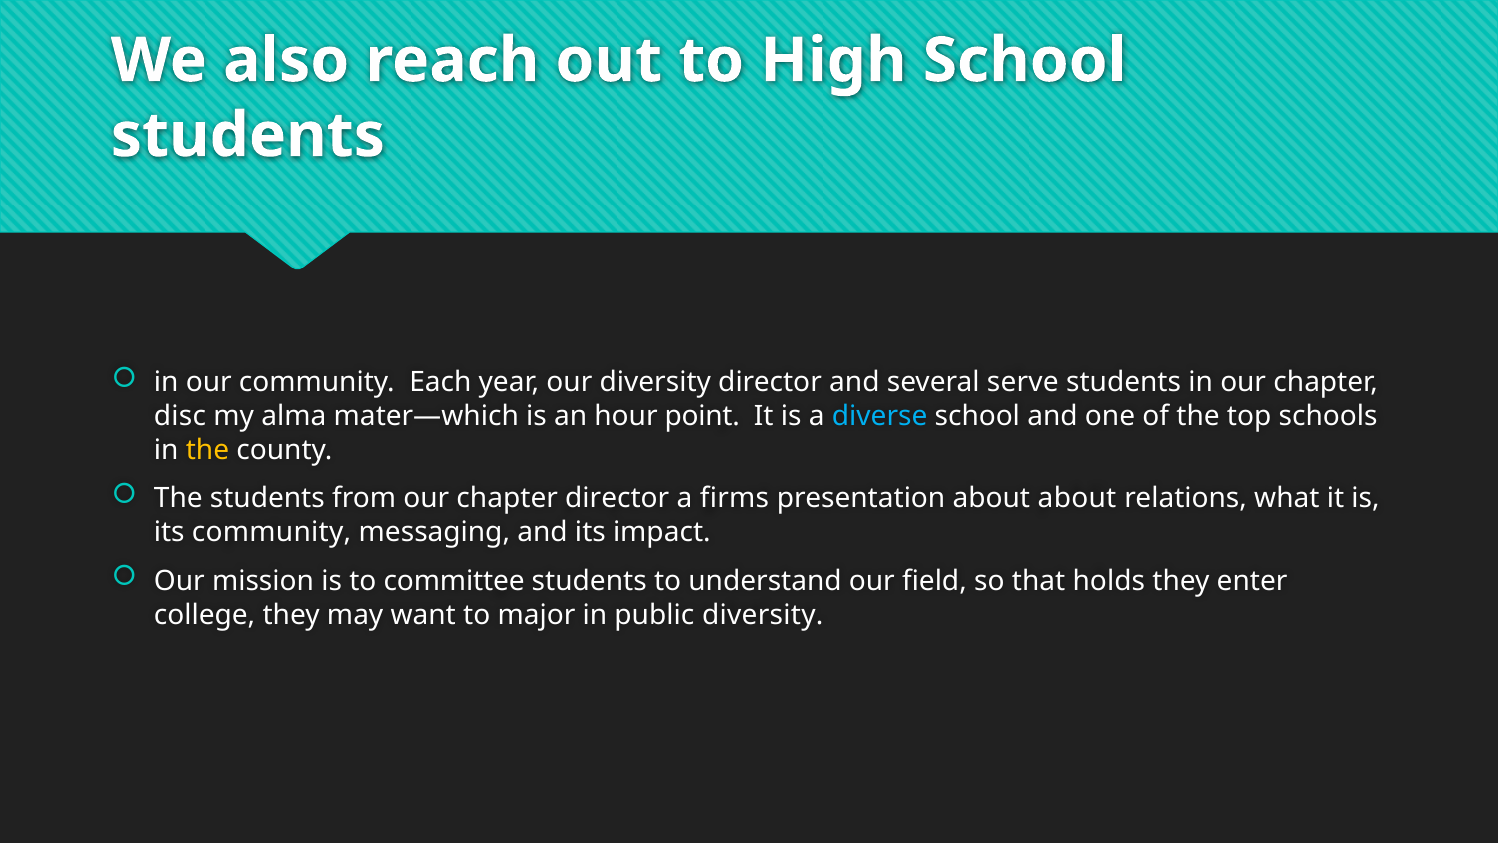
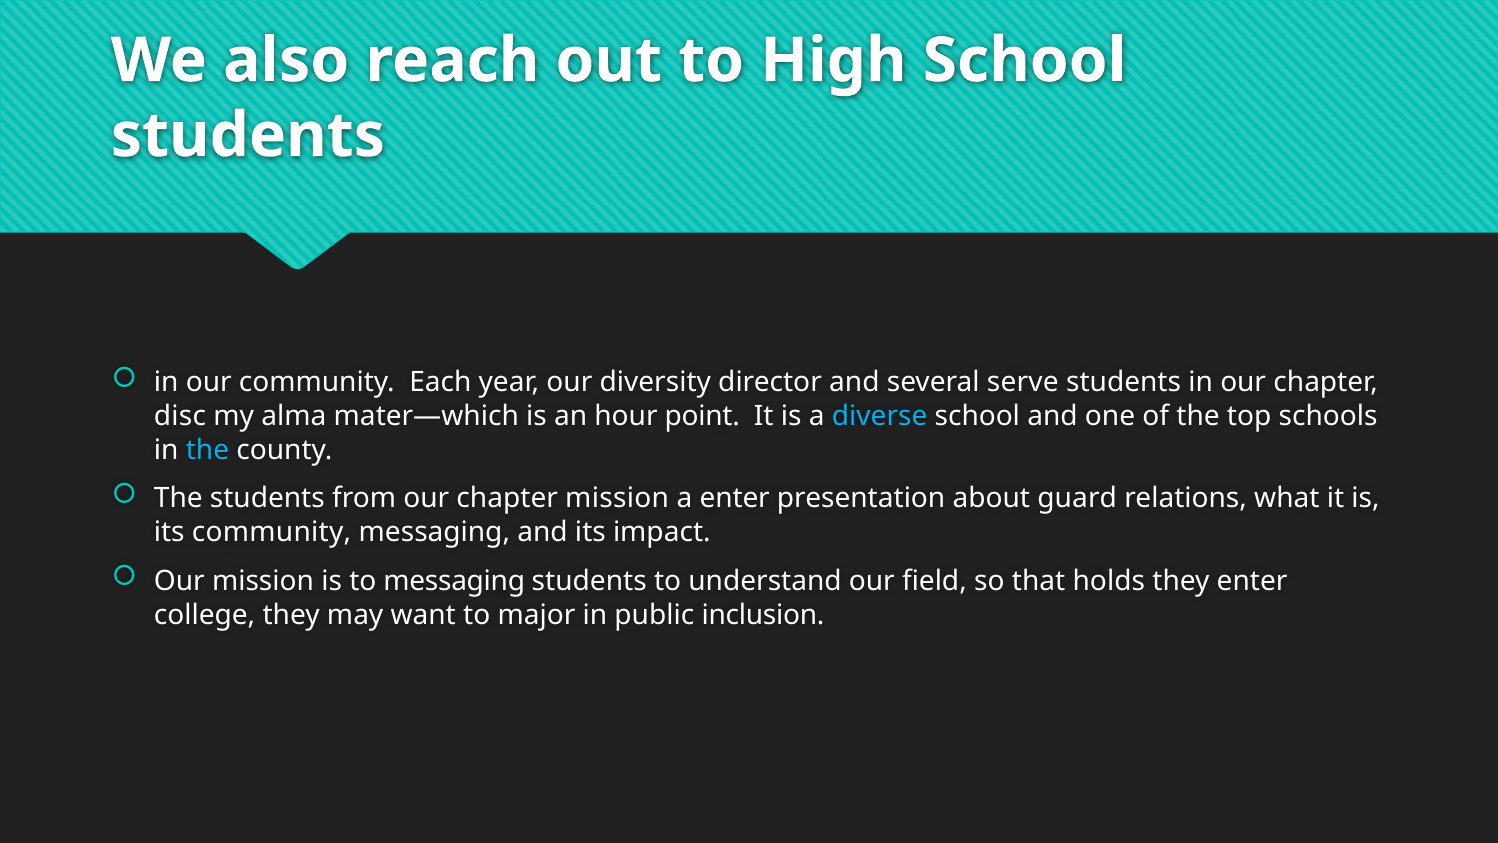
the colour: yellow -> light blue (207, 450)
chapter director: director -> mission (617, 498)
a firms: firms -> enter (735, 498)
about about: about -> guard (1077, 498)
to committee: committee -> messaging (454, 581)
public diversity: diversity -> inclusion (763, 614)
